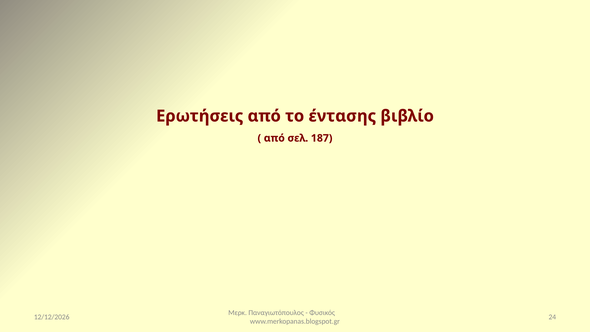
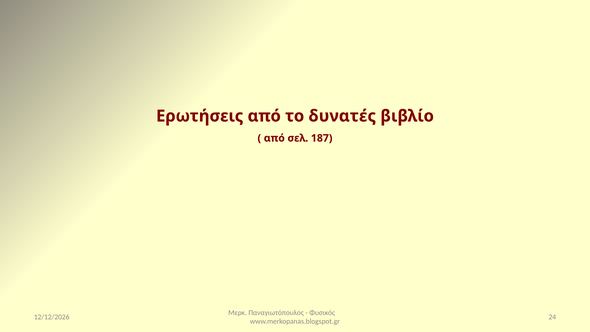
έντασης: έντασης -> δυνατές (342, 116)
